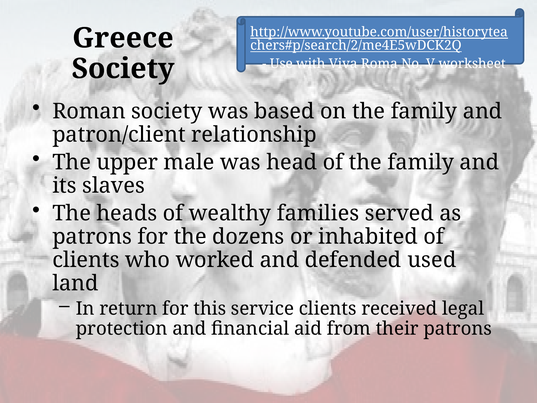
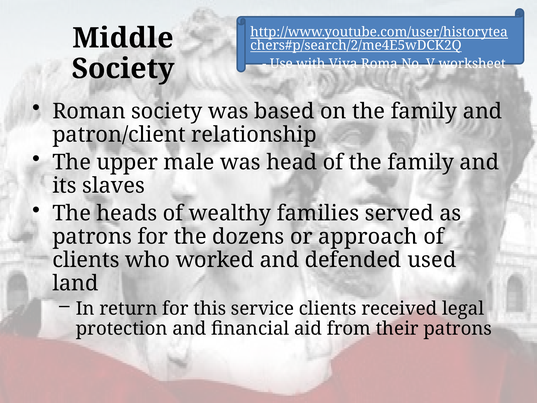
Greece: Greece -> Middle (123, 38)
inhabited: inhabited -> approach (368, 237)
